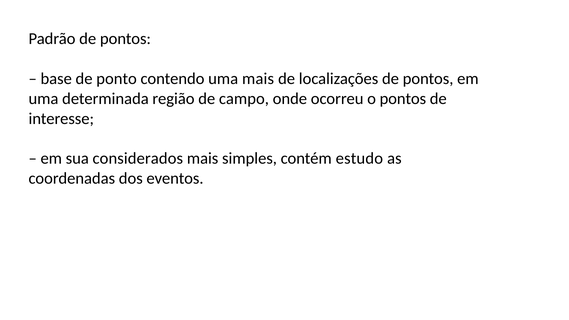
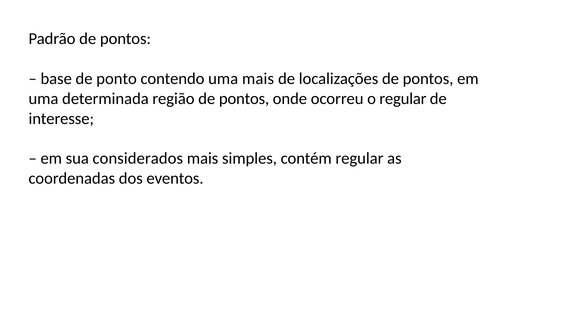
região de campo: campo -> pontos (244, 99)
o pontos: pontos -> regular (403, 99)
contém estudo: estudo -> regular (359, 158)
